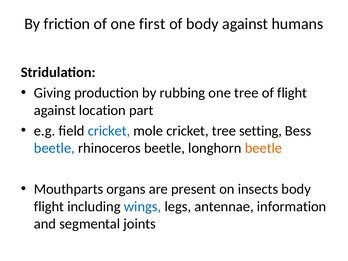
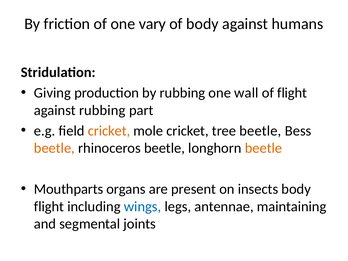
first: first -> vary (152, 24)
one tree: tree -> wall (246, 93)
against location: location -> rubbing (102, 110)
cricket colour: blue -> orange (109, 131)
tree setting: setting -> beetle (260, 131)
beetle colour: blue -> orange (54, 148)
information: information -> maintaining (292, 207)
